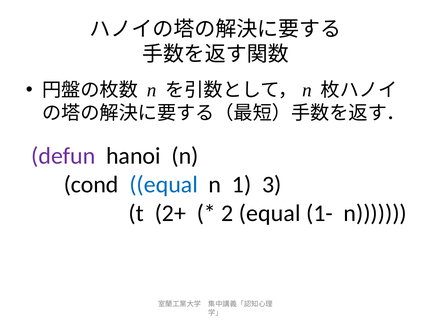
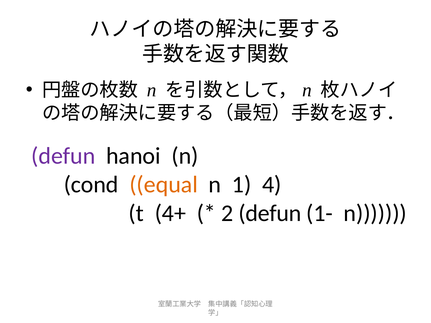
equal colour: blue -> orange (164, 185)
3: 3 -> 4 (272, 185)
2+: 2+ -> 4+ (170, 213)
2 equal: equal -> defun (270, 213)
